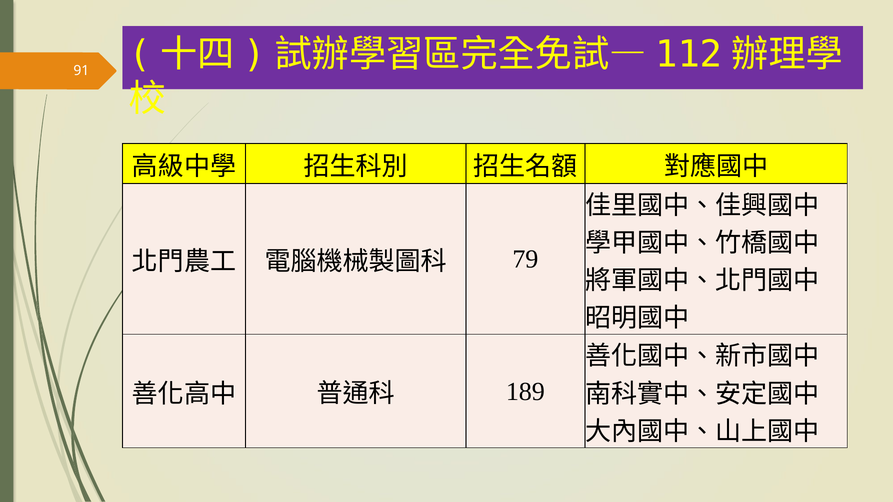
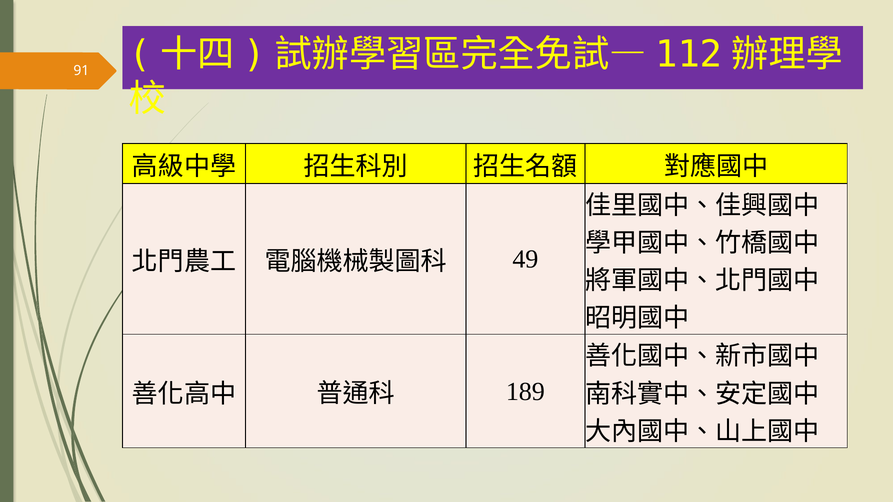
79: 79 -> 49 (525, 260)
